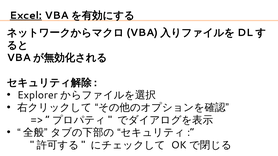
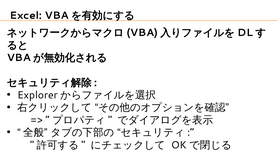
Excel underline: present -> none (26, 15)
